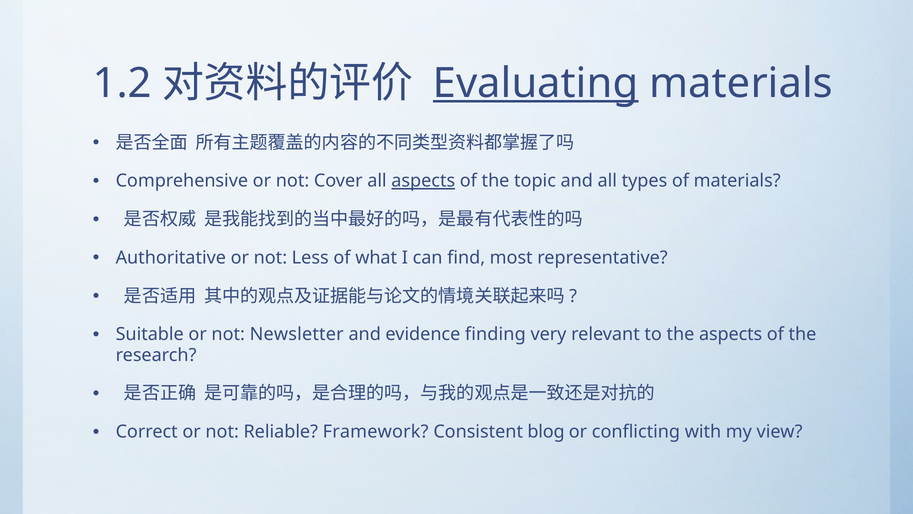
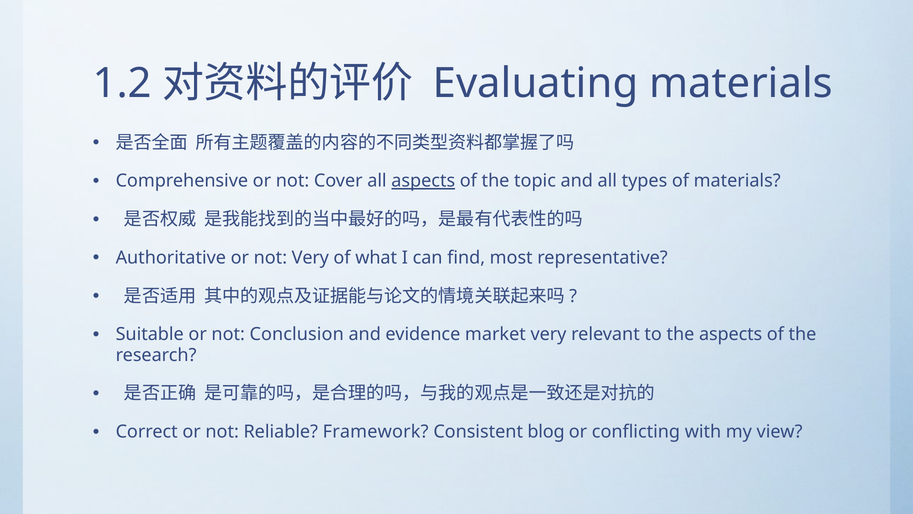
Evaluating underline: present -> none (536, 83)
not Less: Less -> Very (310, 258)
Newsletter: Newsletter -> Conclusion (297, 334)
finding: finding -> market (495, 334)
